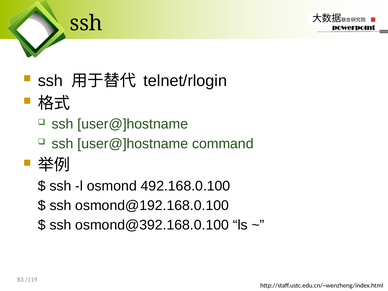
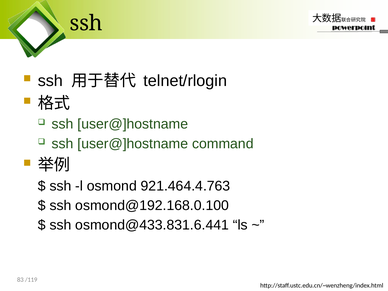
492.168.0.100: 492.168.0.100 -> 921.464.4.763 (185, 186)
osmond@392.168.0.100: osmond@392.168.0.100 -> osmond@433.831.6.441 (152, 225)
